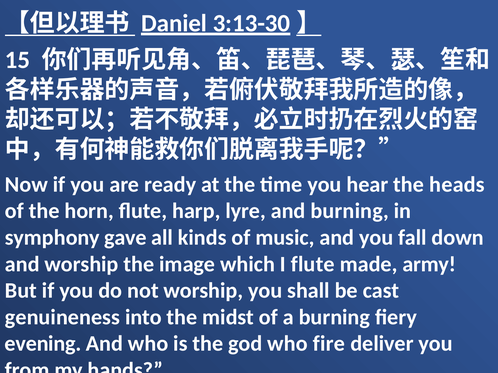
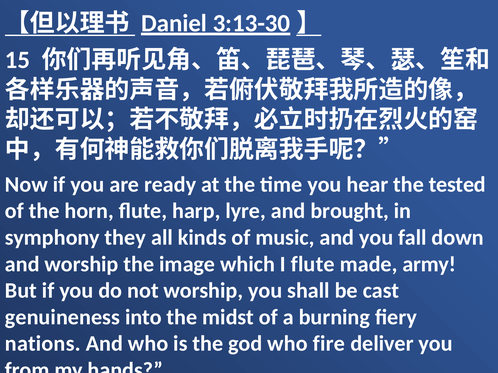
heads: heads -> tested (457, 185)
and burning: burning -> brought (350, 211)
gave: gave -> they (125, 238)
evening: evening -> nations (43, 344)
